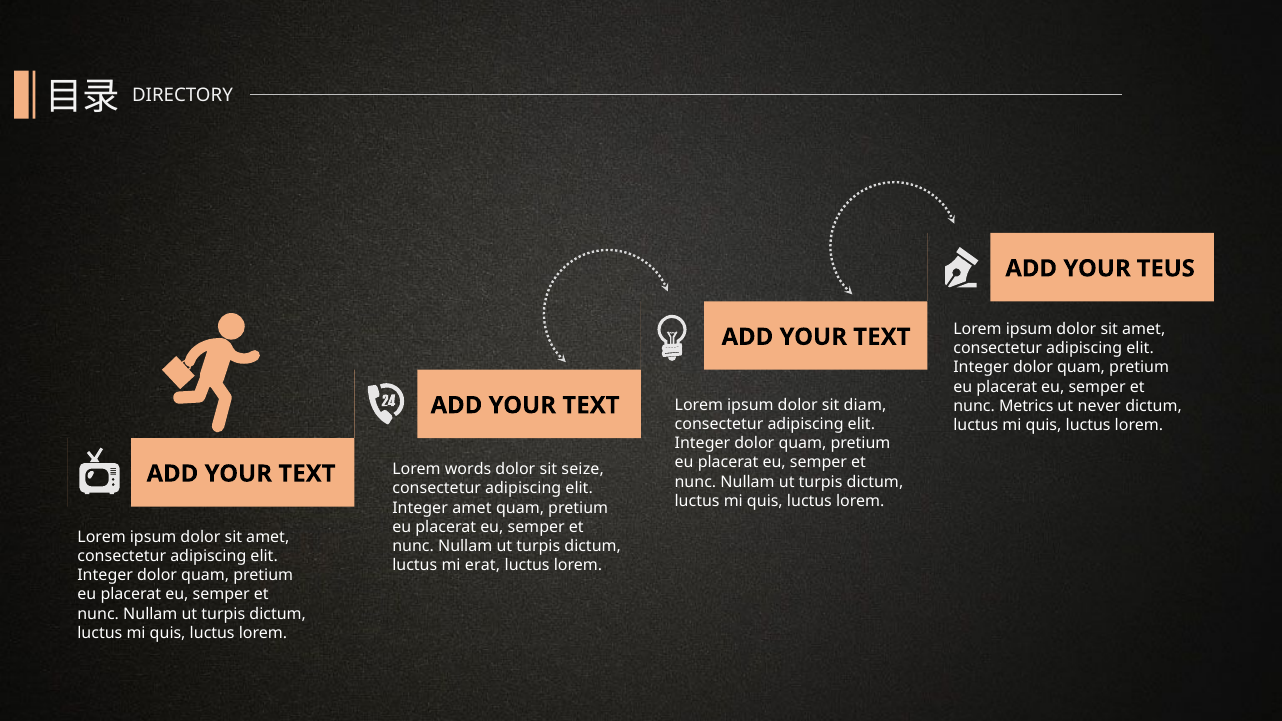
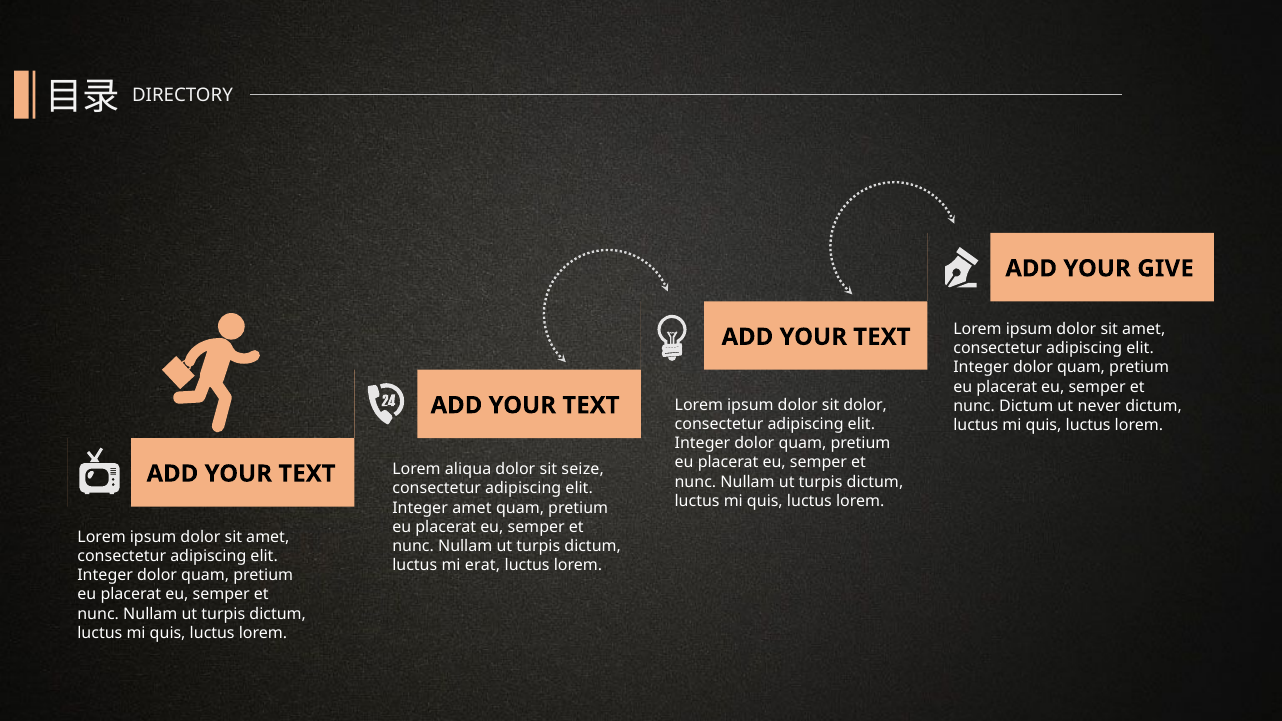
TEUS: TEUS -> GIVE (1166, 269)
sit diam: diam -> dolor (865, 405)
nunc Metrics: Metrics -> Dictum (1026, 406)
words: words -> aliqua (468, 469)
